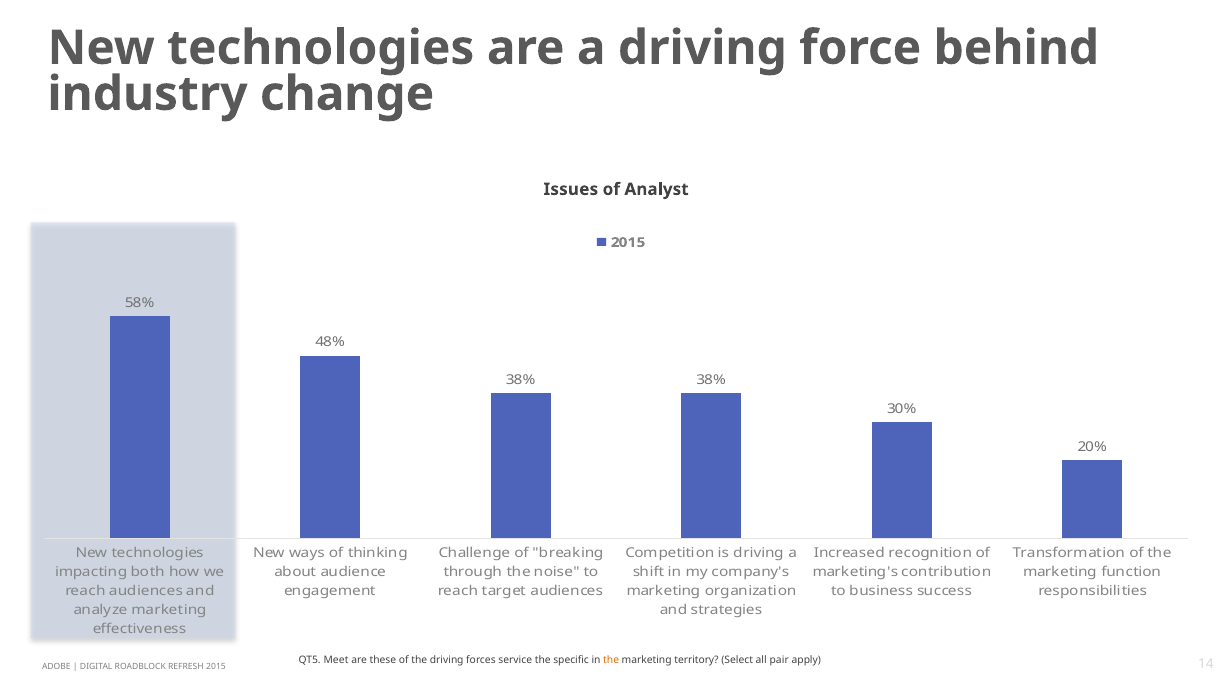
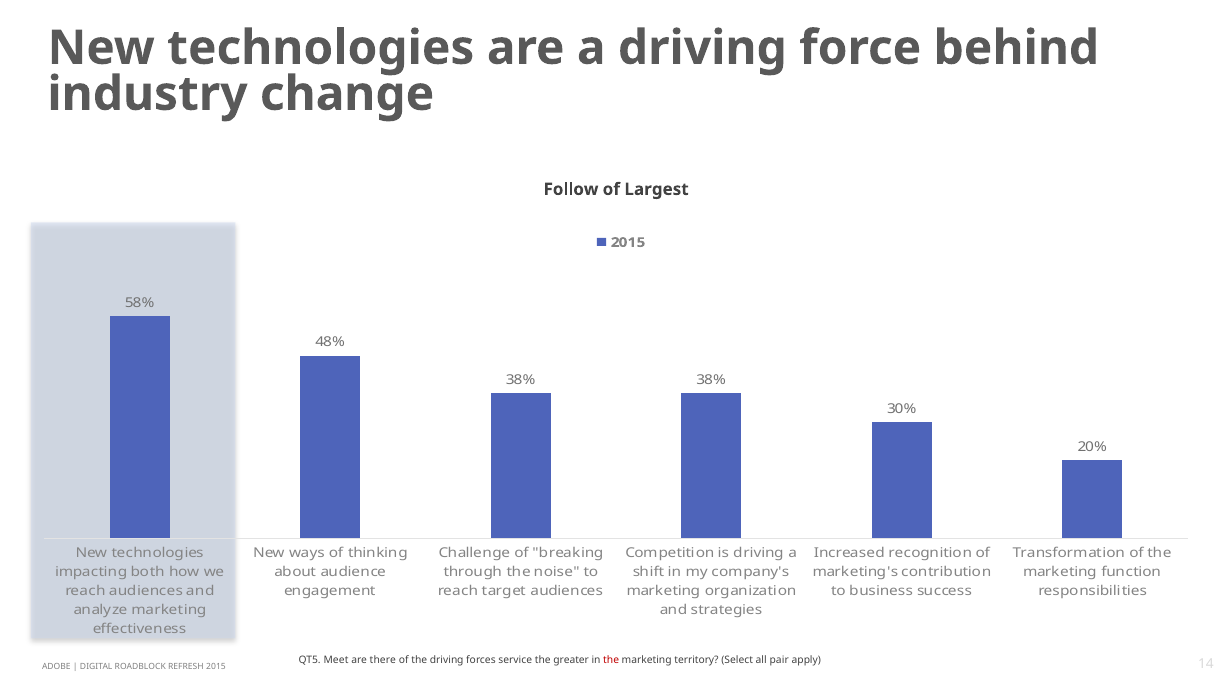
Issues: Issues -> Follow (571, 189)
Analyst: Analyst -> Largest (657, 189)
these: these -> there (383, 660)
specific: specific -> greater (571, 660)
the colour: orange -> red (611, 660)
